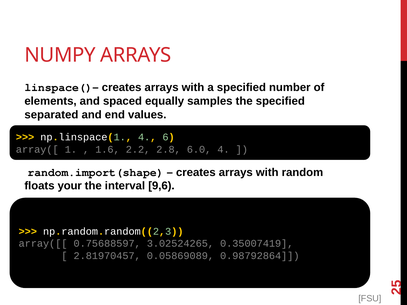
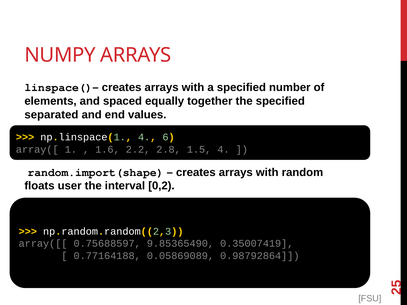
samples: samples -> together (210, 101)
6.0: 6.0 -> 1.5 (199, 150)
your: your -> user (70, 186)
9,6: 9,6 -> 0,2 (161, 186)
3.02524265: 3.02524265 -> 9.85365490 (180, 244)
2.81970457: 2.81970457 -> 0.77164188 (107, 256)
